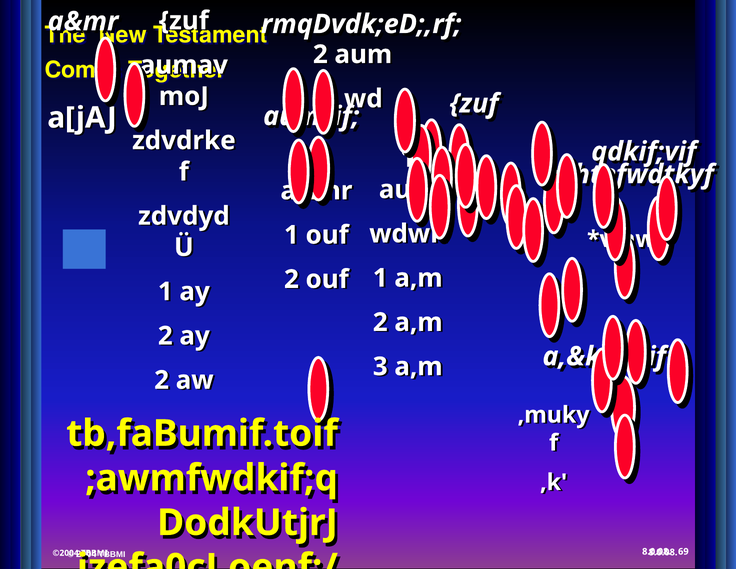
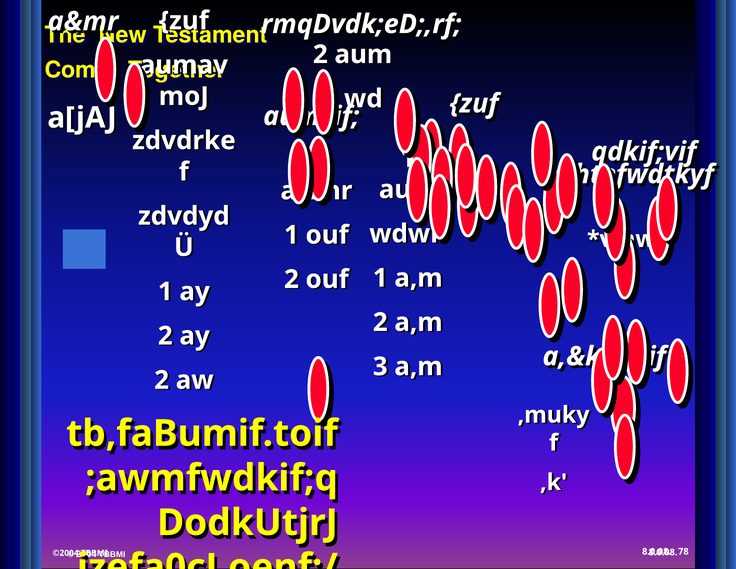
69: 69 -> 78 (683, 551)
